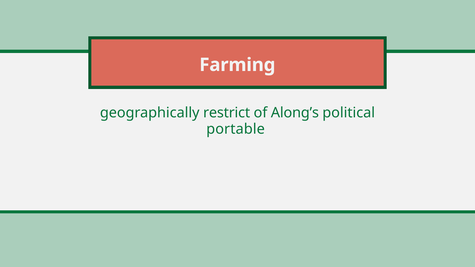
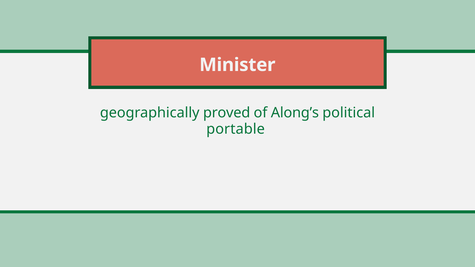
Farming: Farming -> Minister (237, 65)
restrict: restrict -> proved (227, 113)
